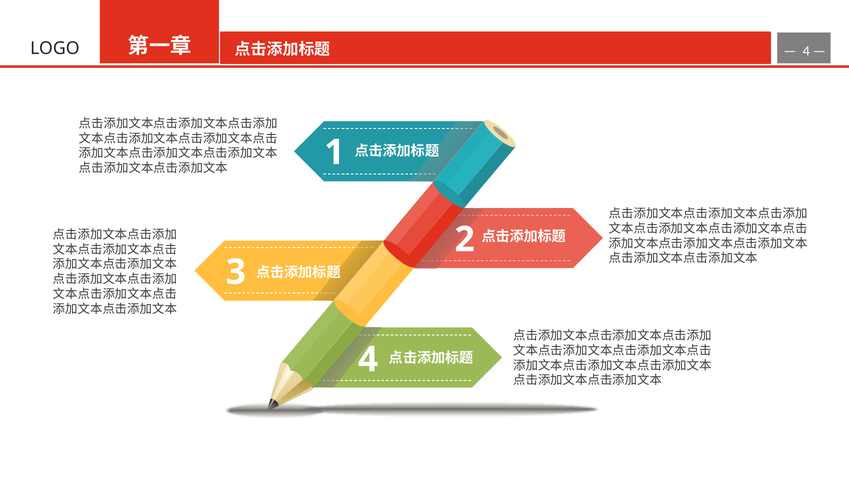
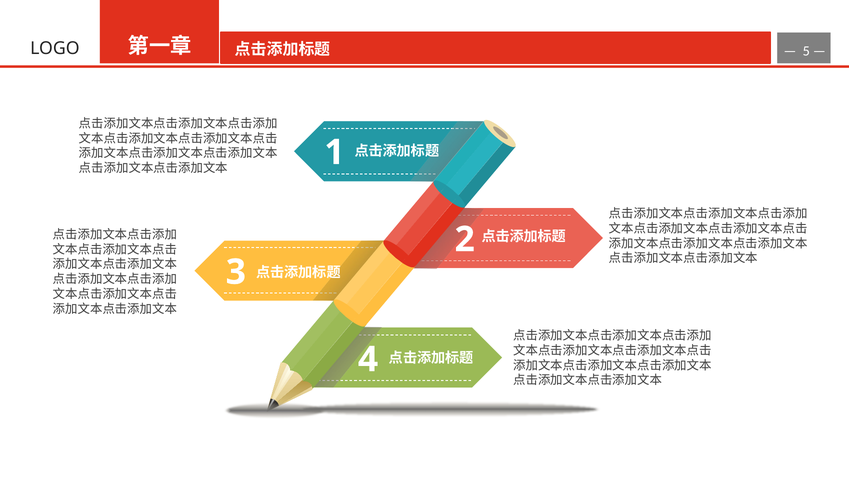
4: 4 -> 5 (806, 51)
